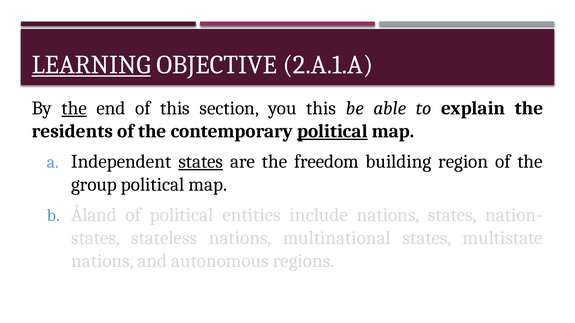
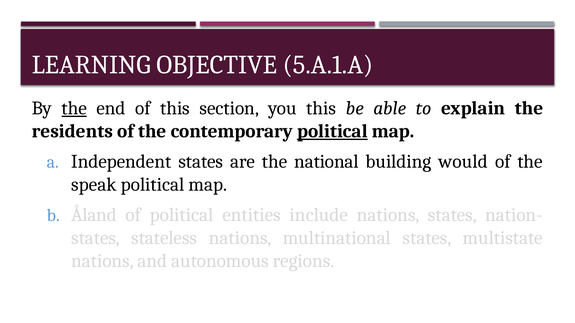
LEARNING underline: present -> none (91, 65)
2.A.1.A: 2.A.1.A -> 5.A.1.A (328, 65)
states underline: present -> none (201, 162)
freedom: freedom -> national (326, 162)
region: region -> would (463, 162)
group: group -> speak (94, 185)
